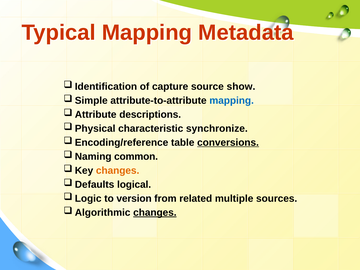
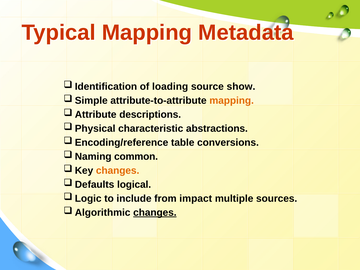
capture: capture -> loading (170, 86)
mapping colour: blue -> orange (232, 101)
synchronize: synchronize -> abstractions (217, 129)
conversions underline: present -> none (228, 143)
version: version -> include (134, 199)
related: related -> impact (196, 199)
